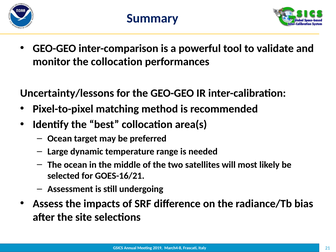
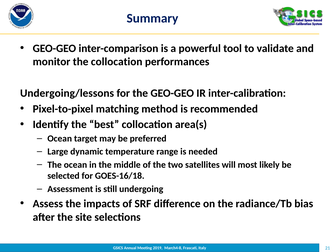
Uncertainty/lessons: Uncertainty/lessons -> Undergoing/lessons (67, 93)
GOES-16/21: GOES-16/21 -> GOES-16/18 (120, 176)
